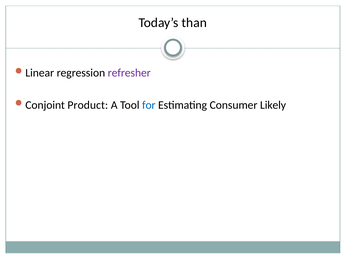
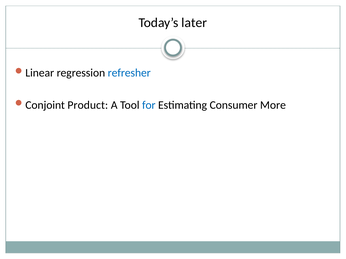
than: than -> later (194, 23)
refresher colour: purple -> blue (129, 73)
Likely: Likely -> More (273, 105)
